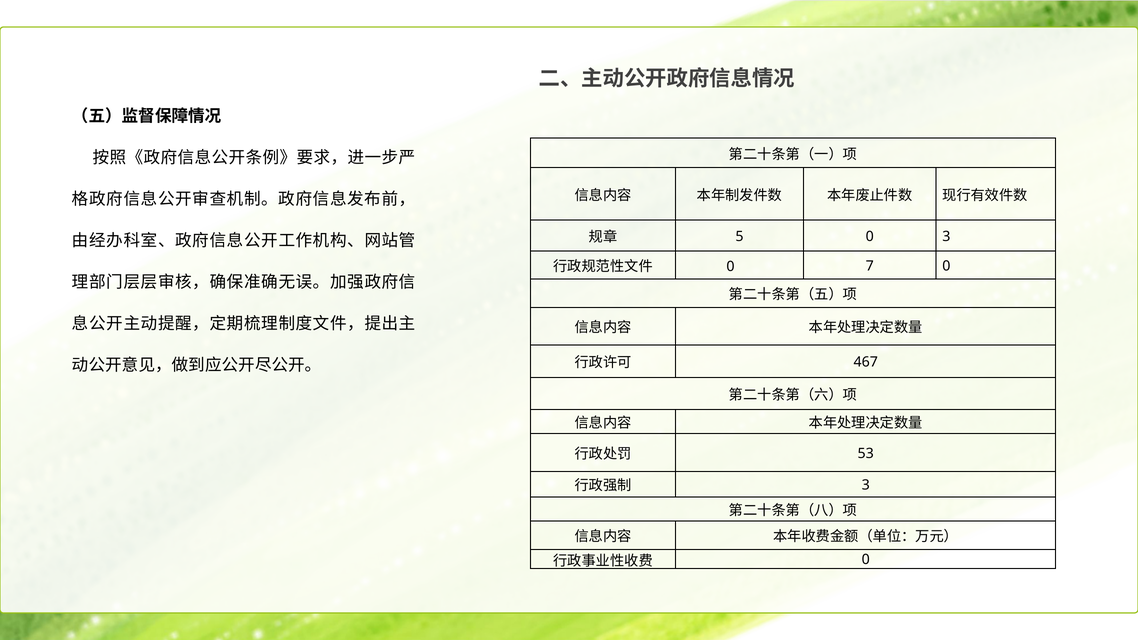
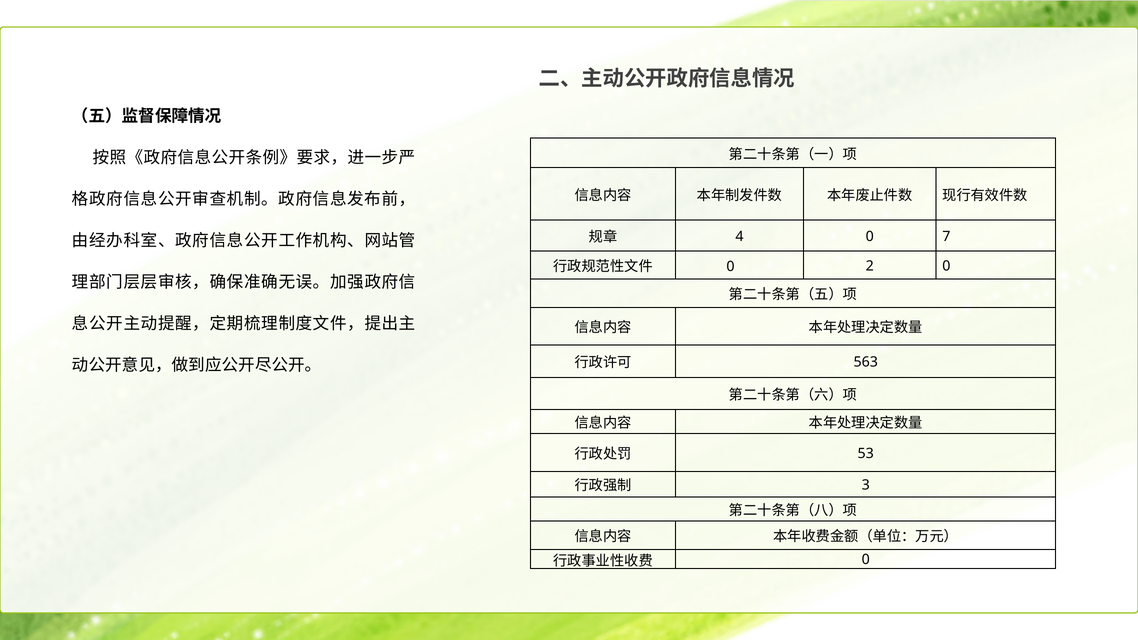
5: 5 -> 4 (740, 236)
0 3: 3 -> 7 (946, 236)
7: 7 -> 2 (870, 266)
467: 467 -> 563 (866, 362)
